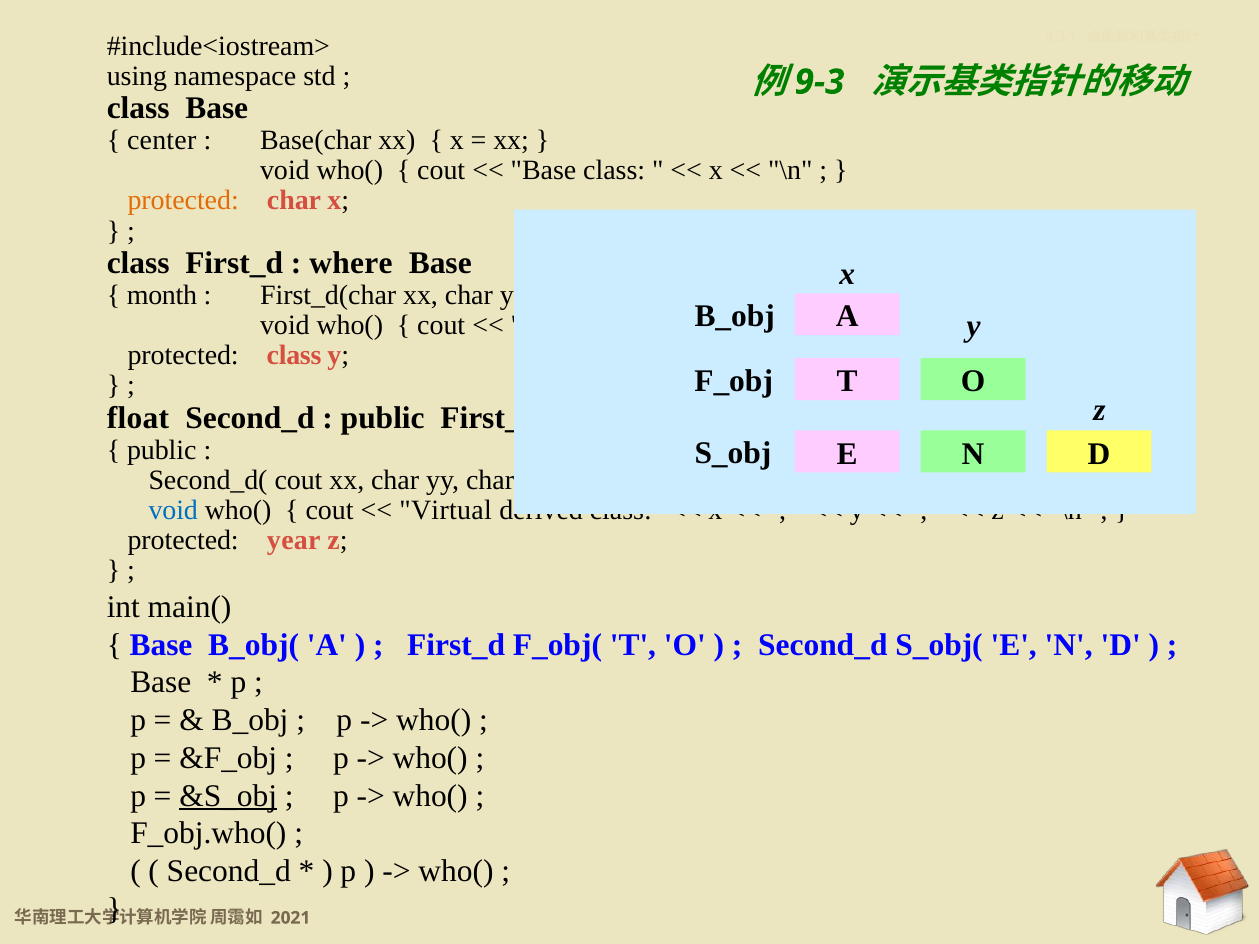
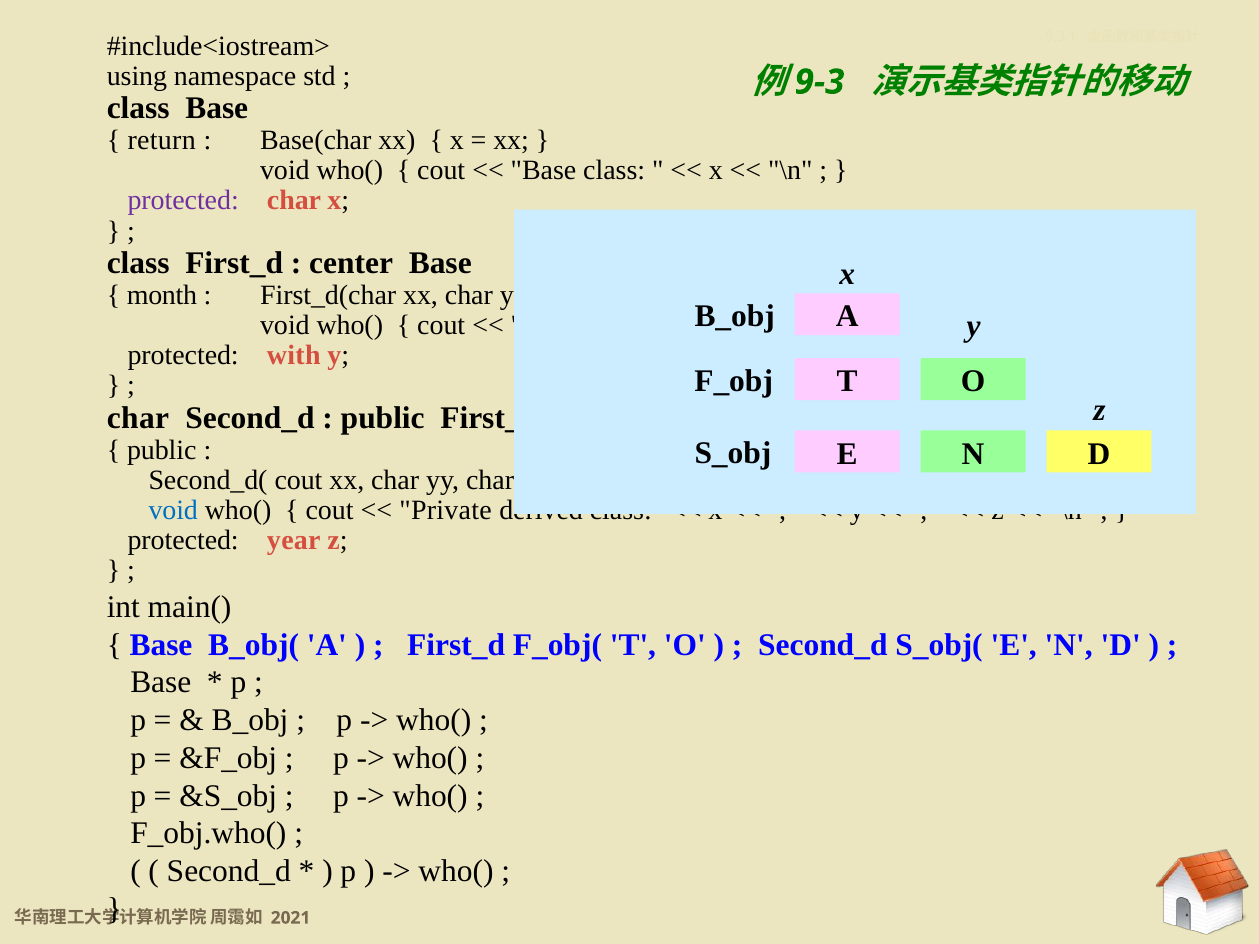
center: center -> return (162, 140)
protected colour: orange -> purple (183, 201)
where: where -> center (351, 263)
protected class: class -> with (294, 356)
float: float -> char (138, 418)
Virtual: Virtual -> Private (446, 510)
&S_obj underline: present -> none (228, 796)
